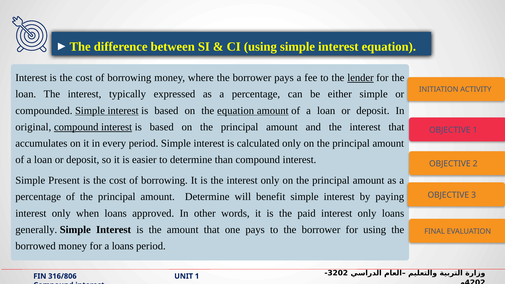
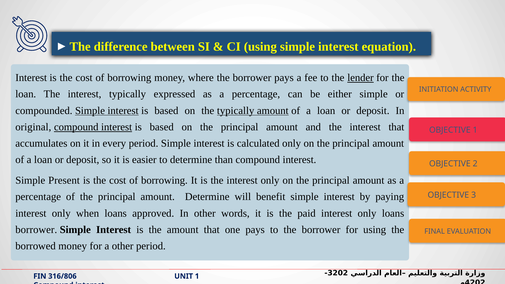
the equation: equation -> typically (236, 111)
generally: generally -> borrower (36, 230)
a loans: loans -> other (123, 246)
